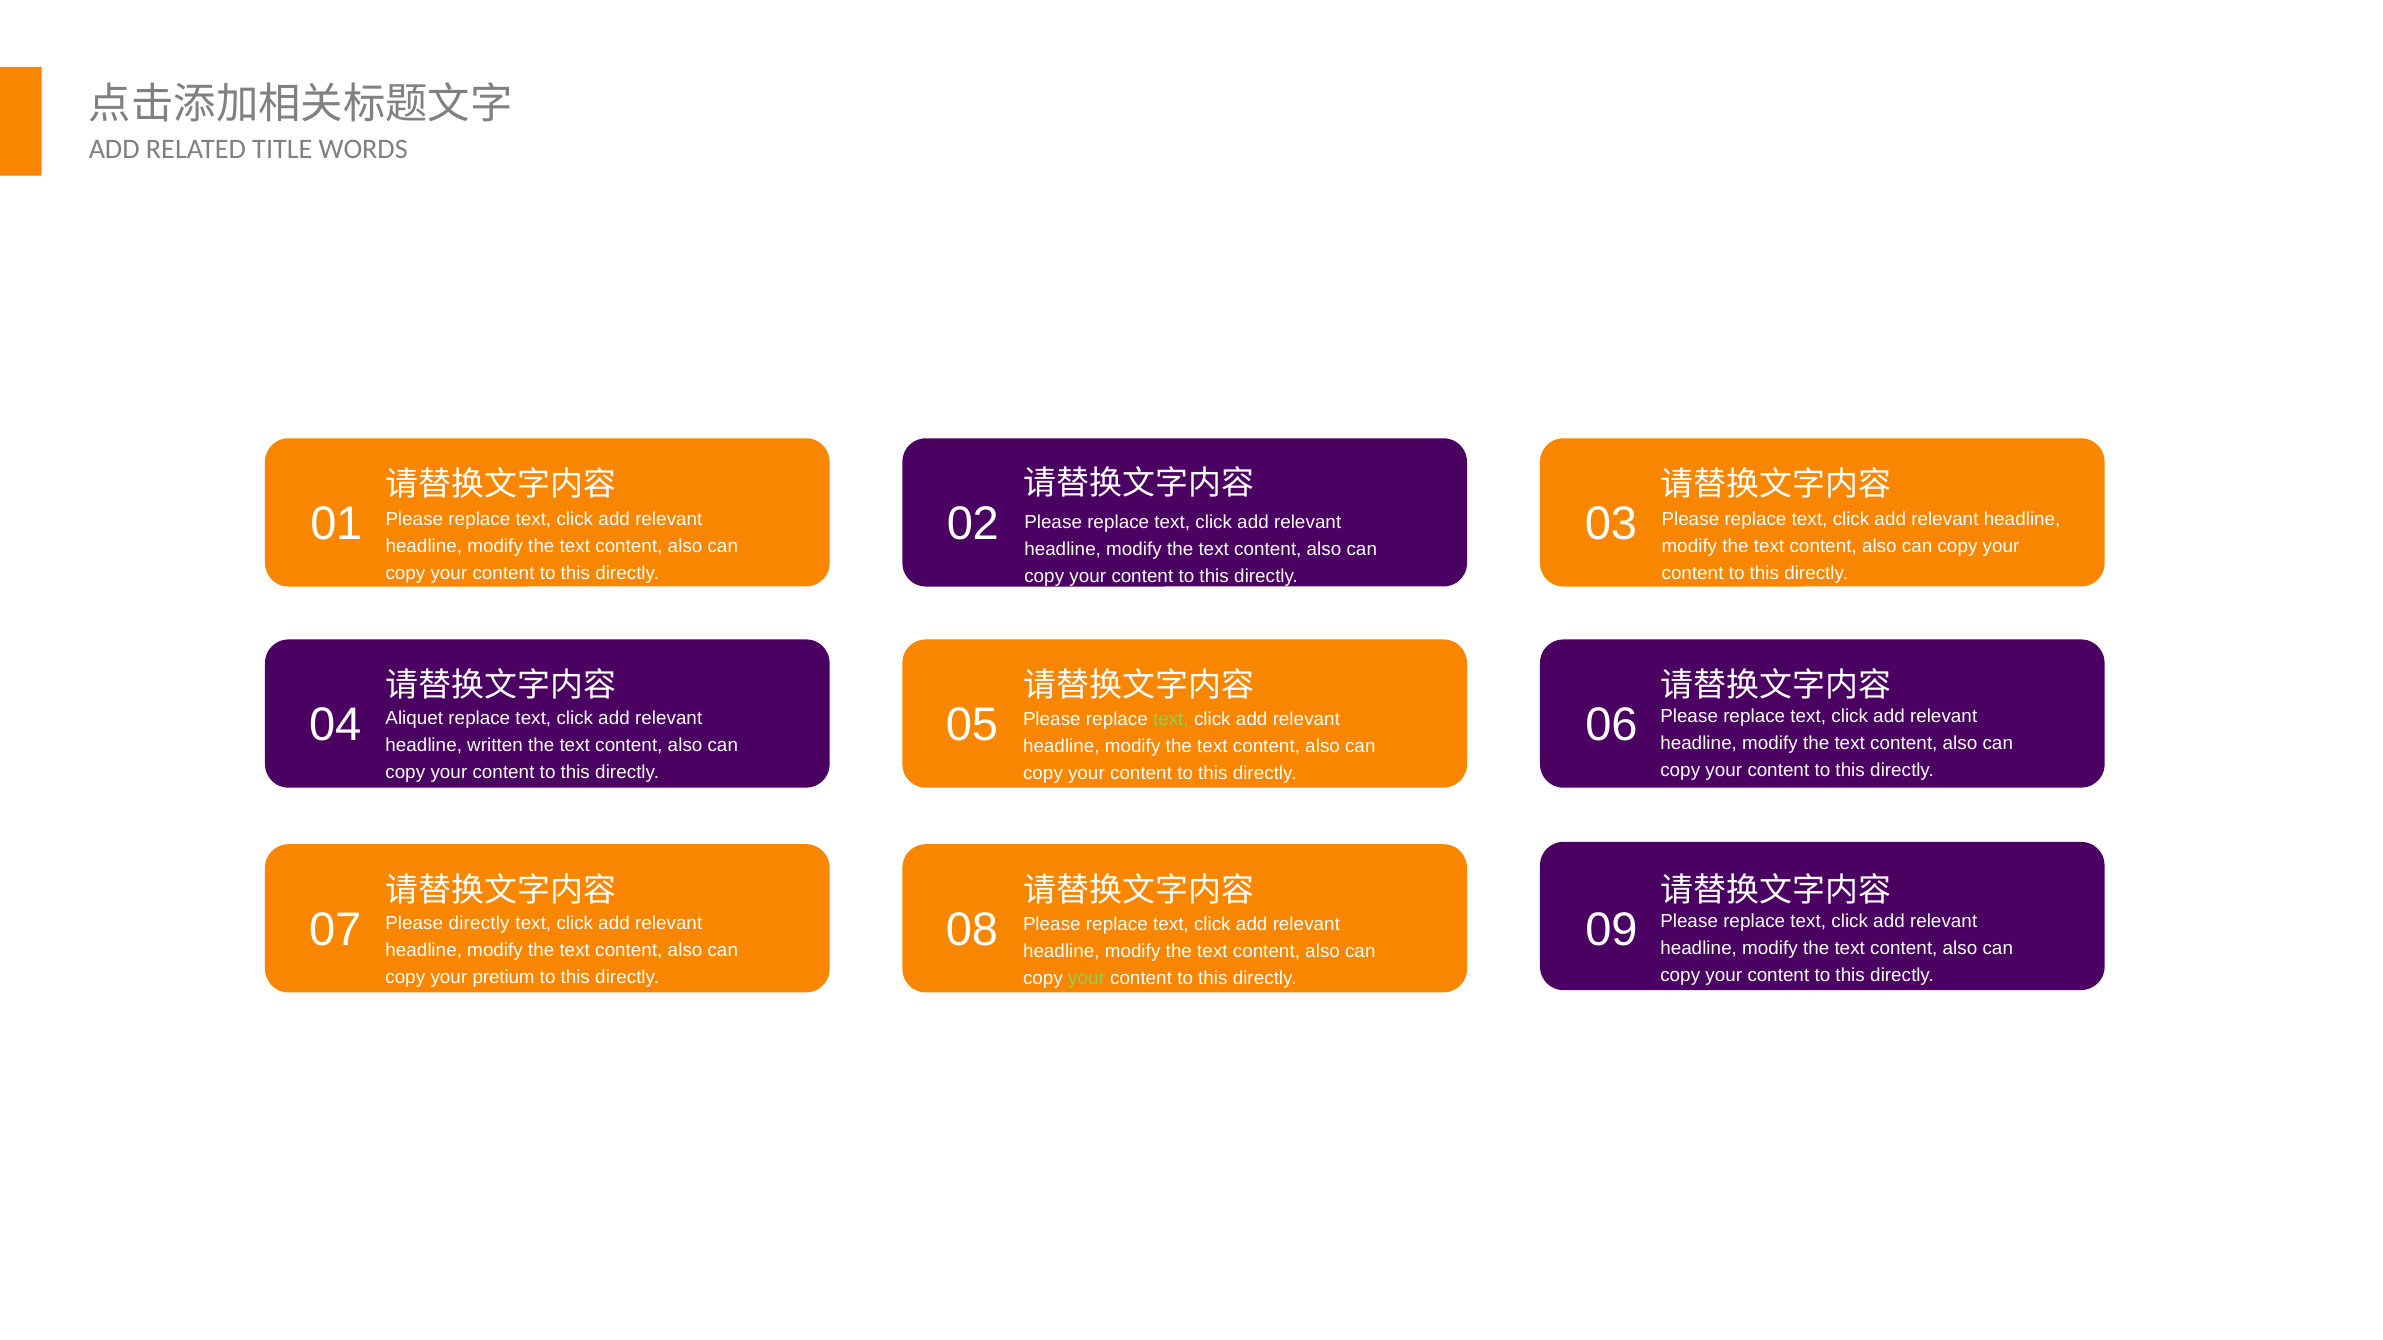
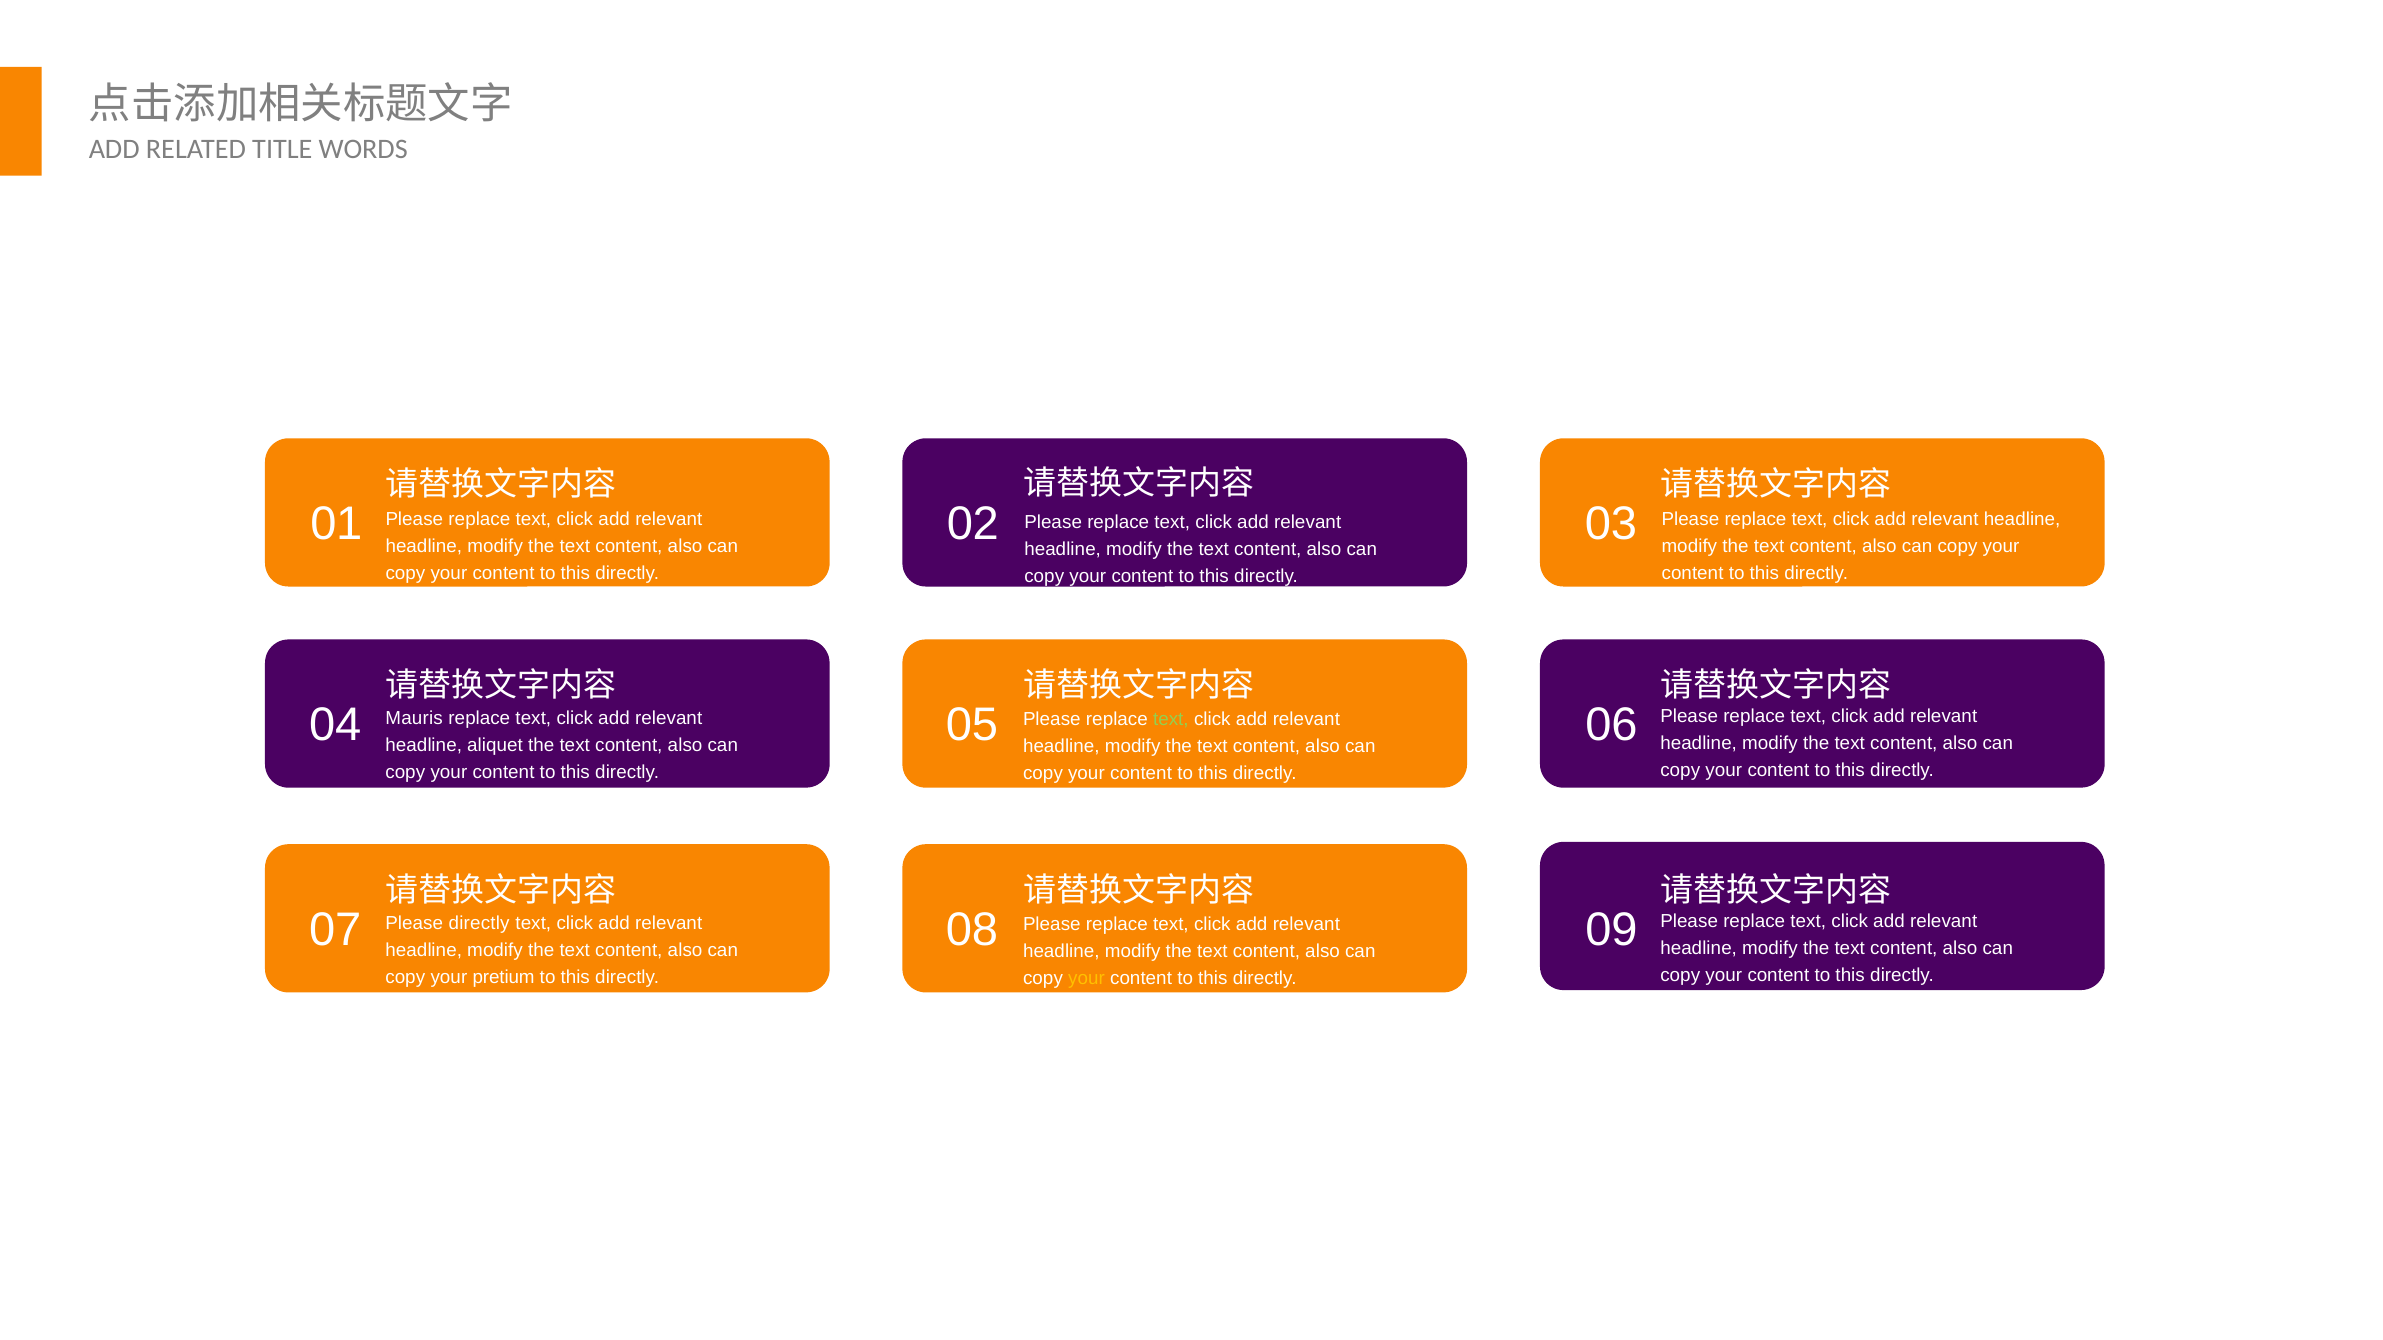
Aliquet: Aliquet -> Mauris (414, 719)
written: written -> aliquet (495, 746)
your colour: light green -> yellow (1087, 978)
